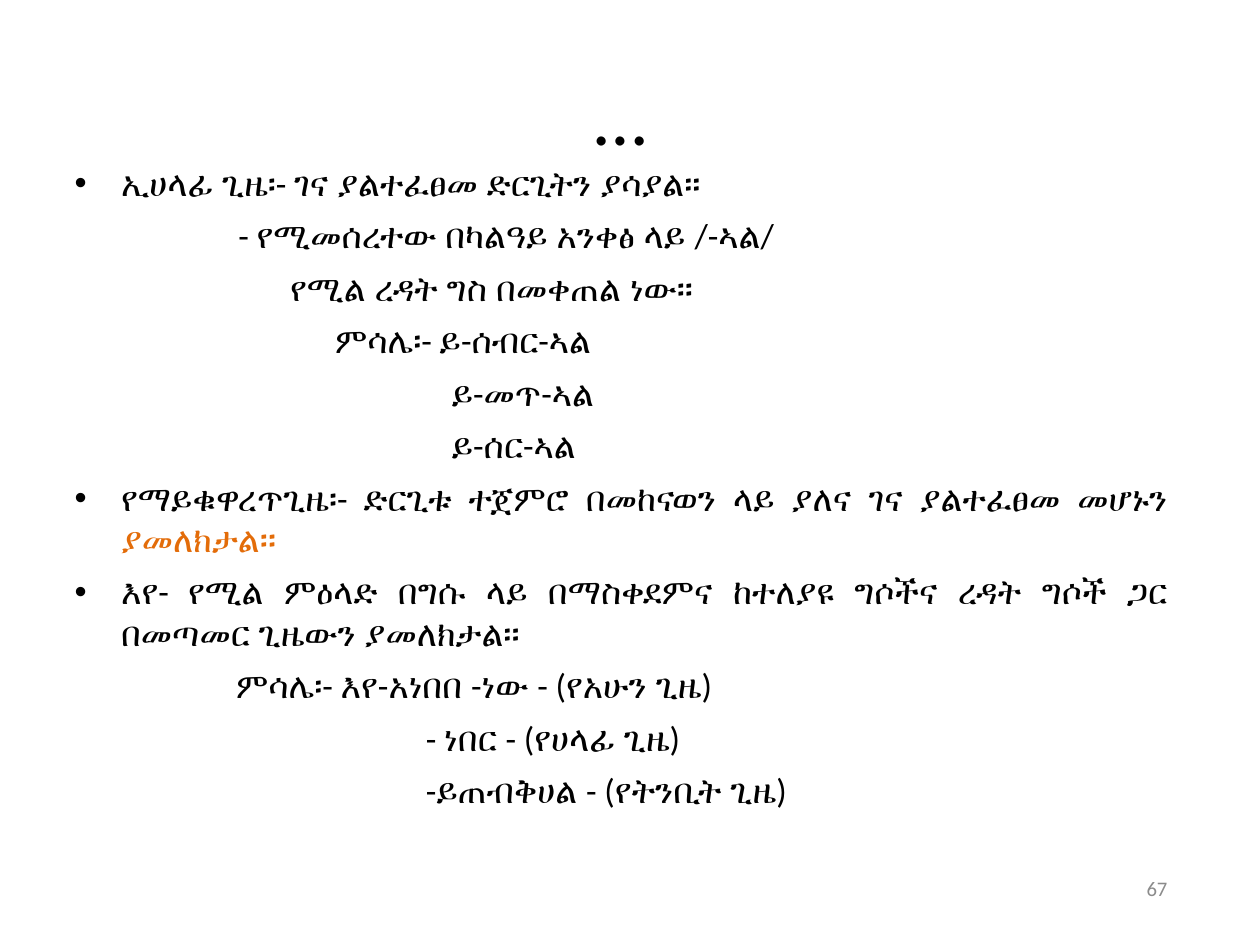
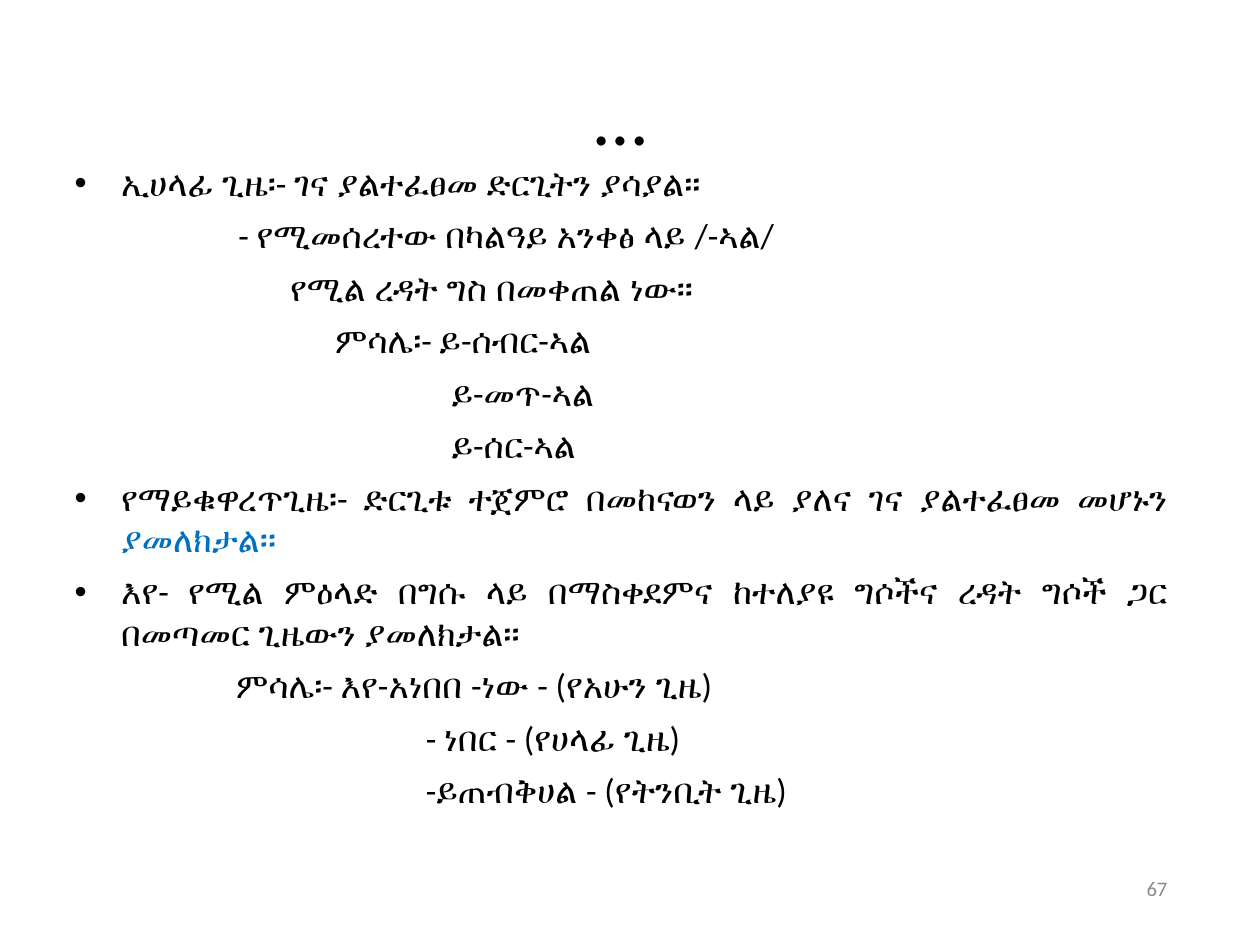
ያመለክታል፡፡ colour: orange -> blue (199, 541)
